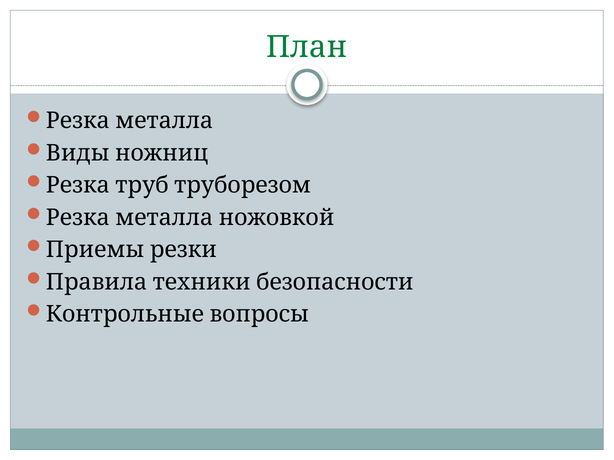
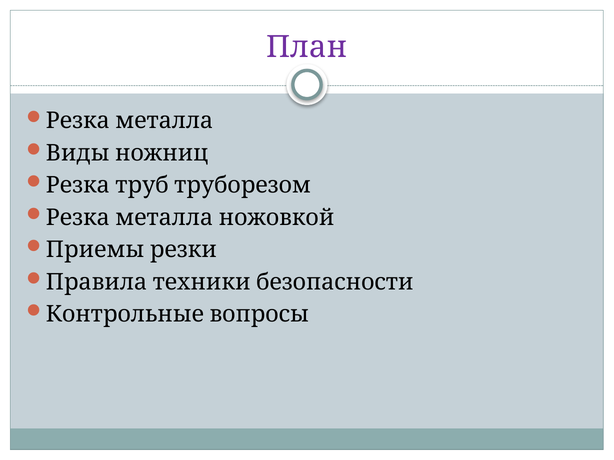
План colour: green -> purple (307, 47)
